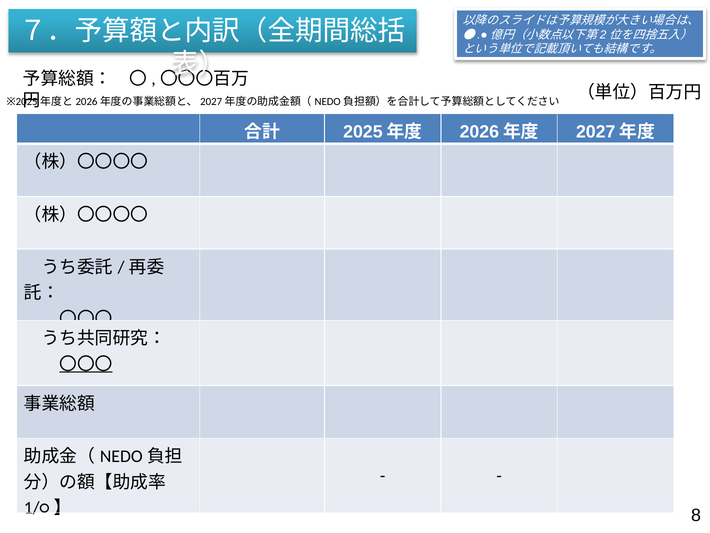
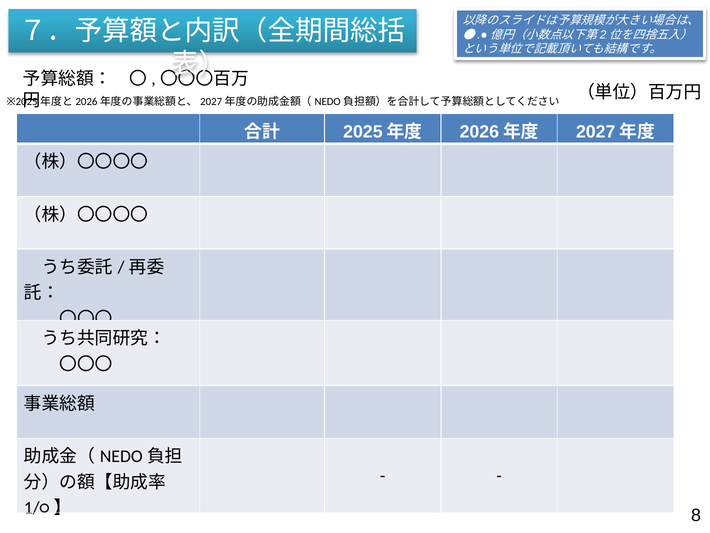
〇〇〇 underline: present -> none (86, 364)
